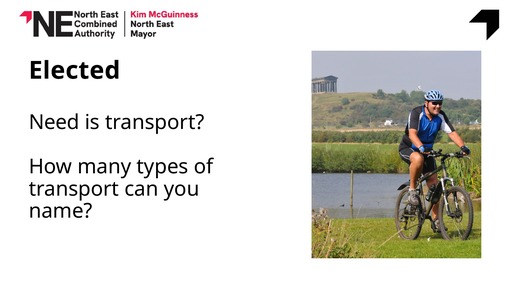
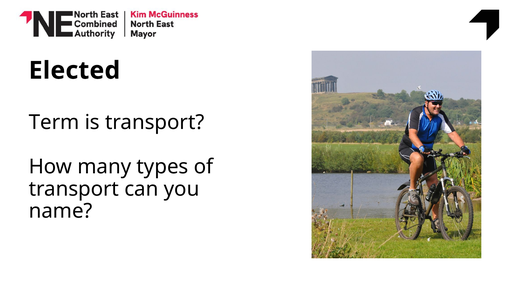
Need: Need -> Term (54, 122)
